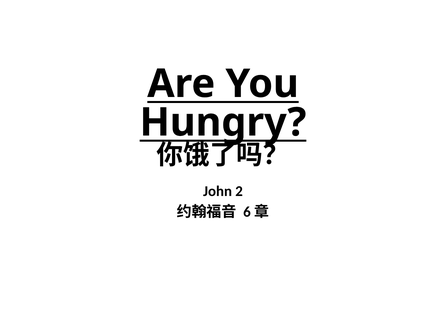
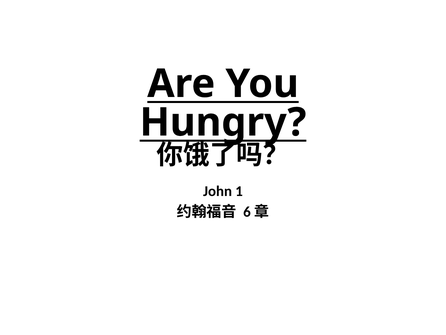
2: 2 -> 1 (239, 191)
